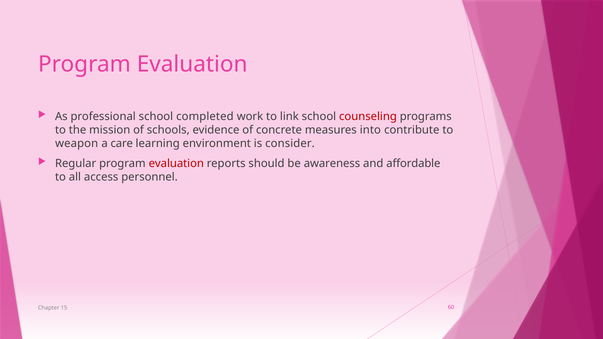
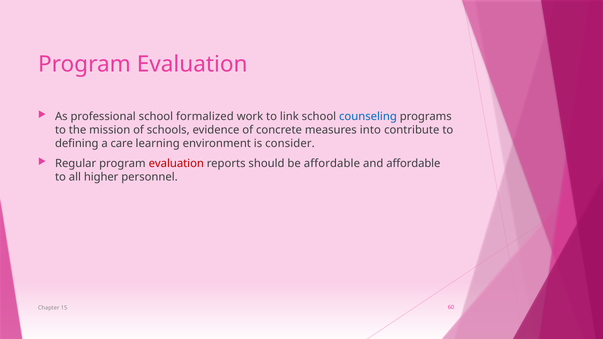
completed: completed -> formalized (205, 117)
counseling colour: red -> blue (368, 117)
weapon: weapon -> defining (77, 144)
be awareness: awareness -> affordable (332, 164)
access: access -> higher (101, 177)
